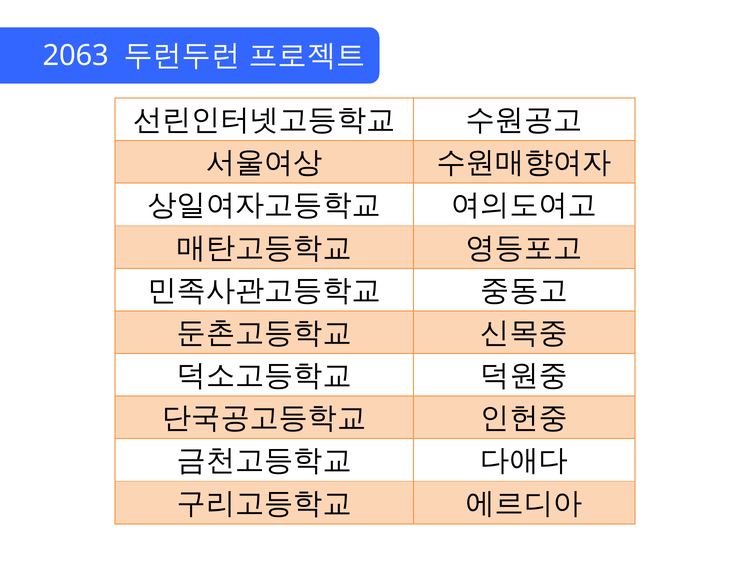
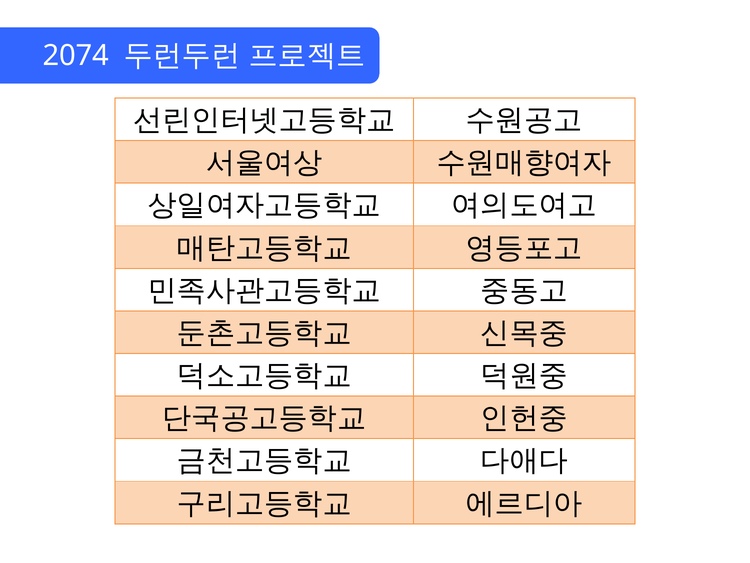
2063: 2063 -> 2074 (76, 56)
